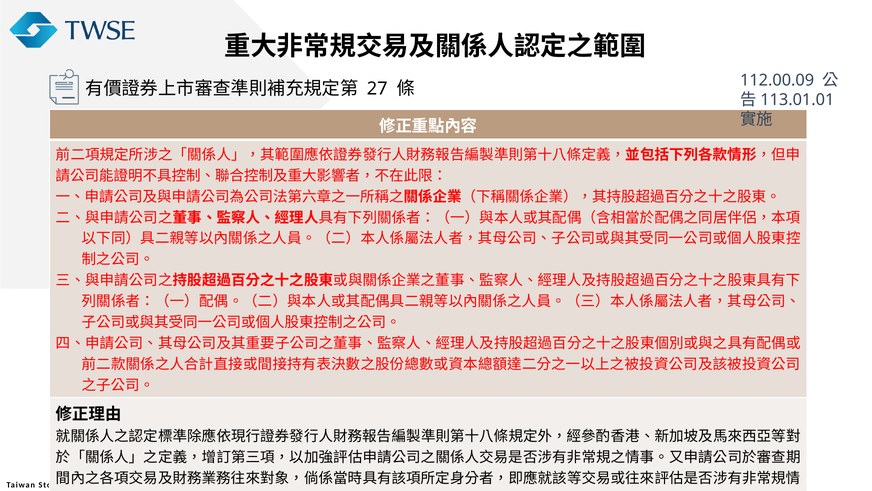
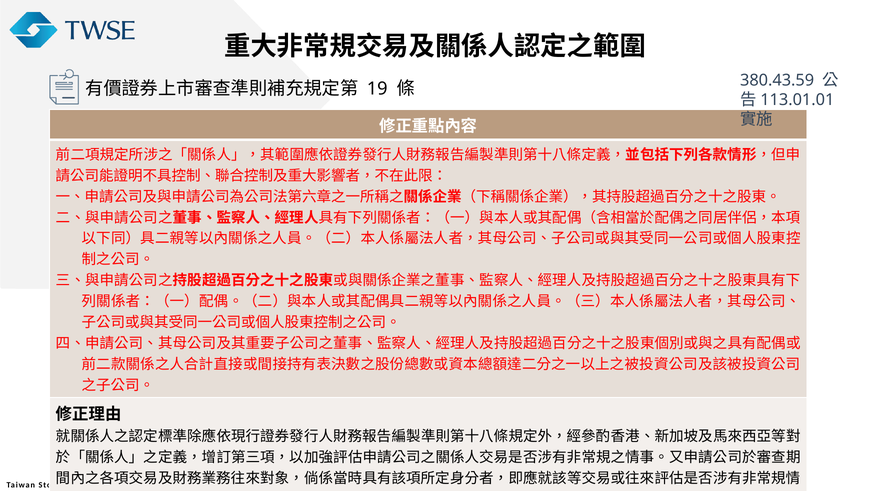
112.00.09: 112.00.09 -> 380.43.59 (777, 80)
27: 27 -> 19 (377, 89)
